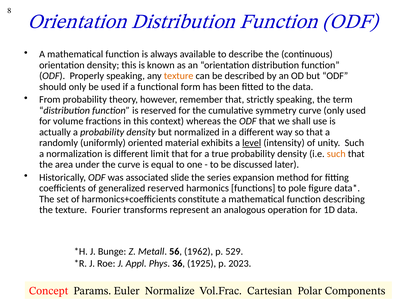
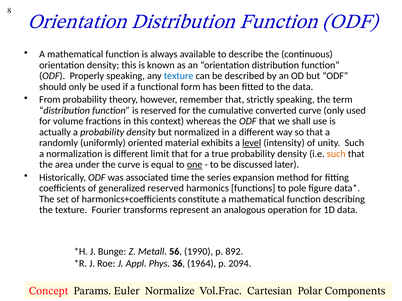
texture colour: orange -> blue (179, 76)
symmetry: symmetry -> converted (276, 111)
one underline: none -> present (195, 165)
slide: slide -> time (180, 178)
1962: 1962 -> 1990 (199, 252)
529: 529 -> 892 (234, 252)
1925: 1925 -> 1964 (202, 264)
2023: 2023 -> 2094 (240, 264)
